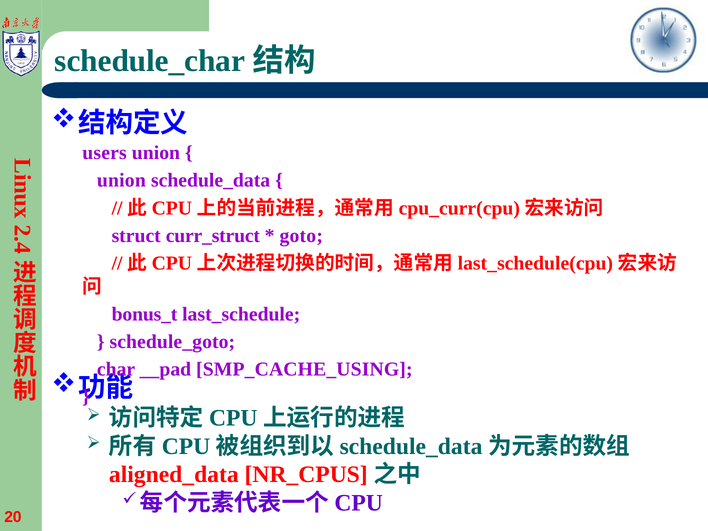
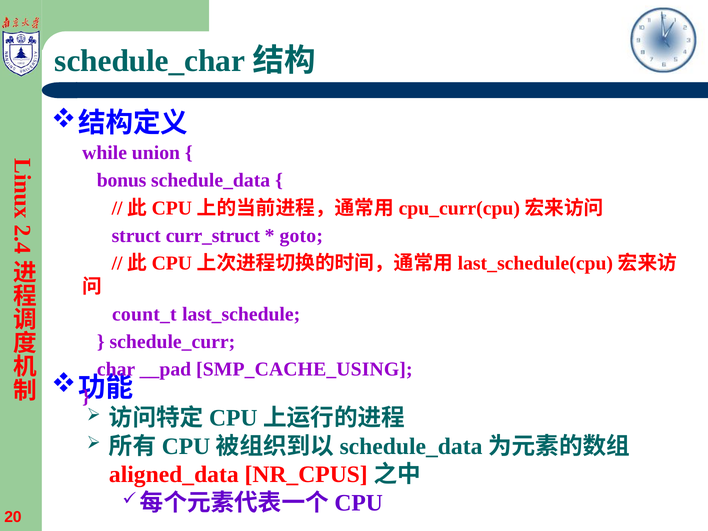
users: users -> while (105, 153)
union: union -> bonus (122, 180)
bonus_t: bonus_t -> count_t (144, 314)
schedule_goto: schedule_goto -> schedule_curr (172, 342)
